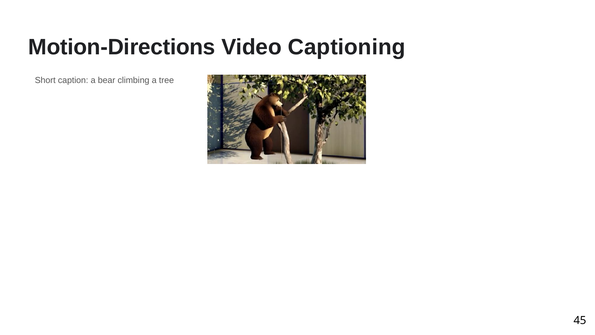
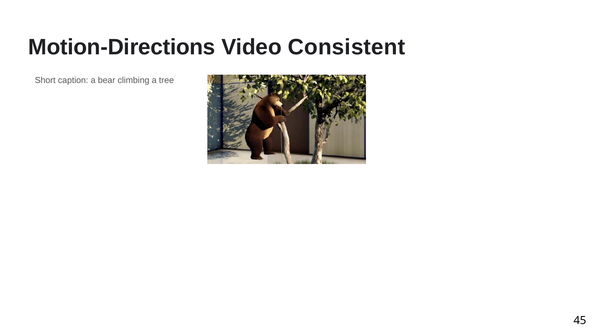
Captioning: Captioning -> Consistent (347, 47)
